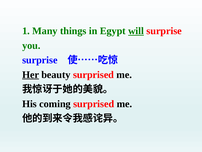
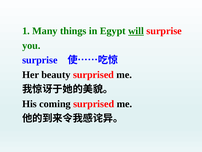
Her underline: present -> none (31, 74)
